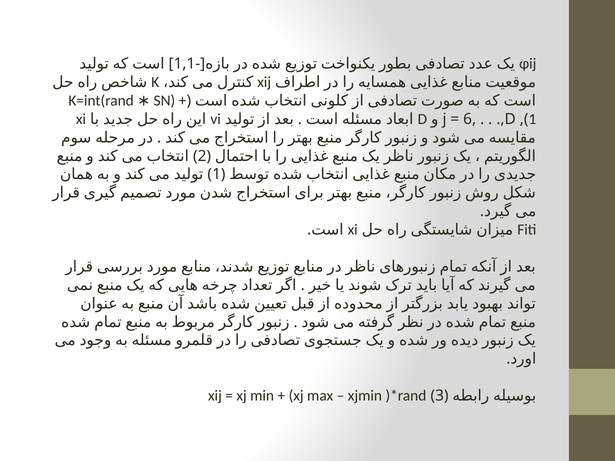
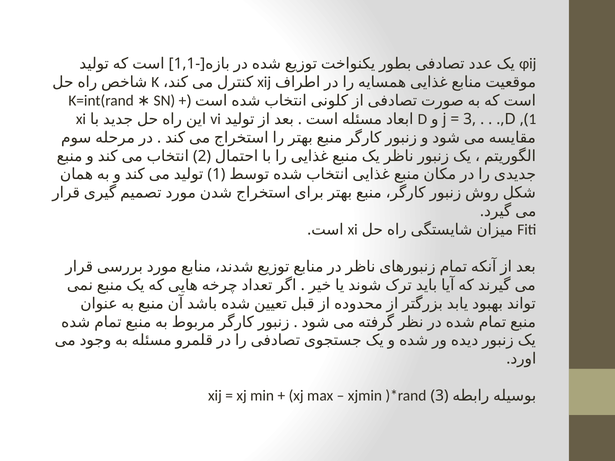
6: 6 -> 3 (470, 119)
